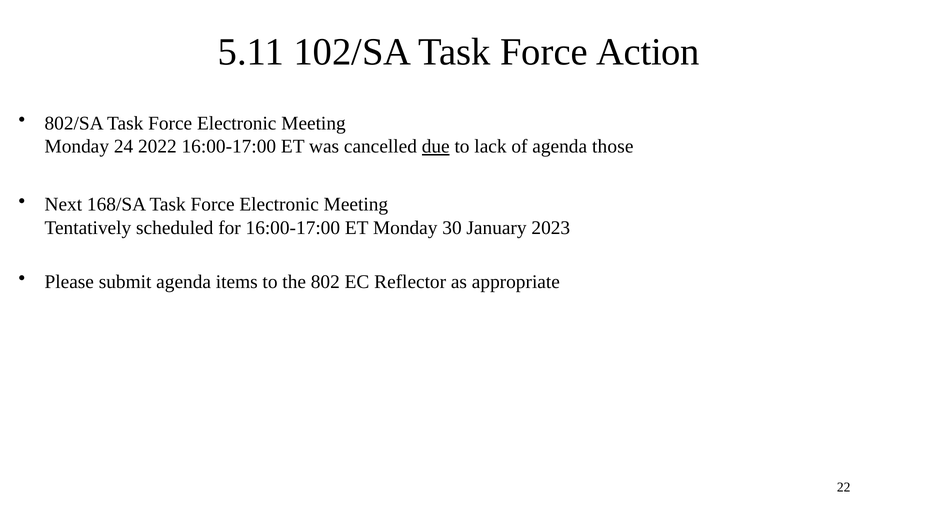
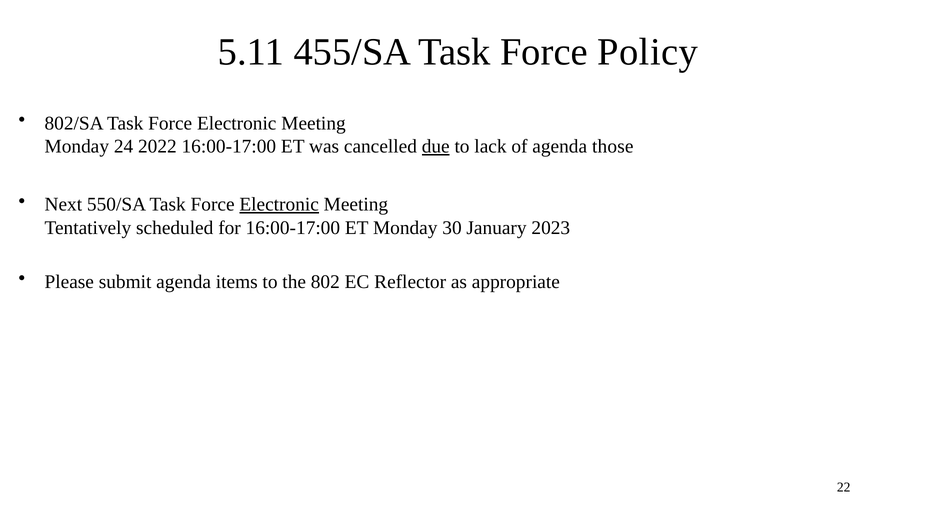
102/SA: 102/SA -> 455/SA (352, 52)
Action: Action -> Policy (648, 52)
168/SA: 168/SA -> 550/SA (117, 205)
Electronic underline: none -> present (279, 205)
